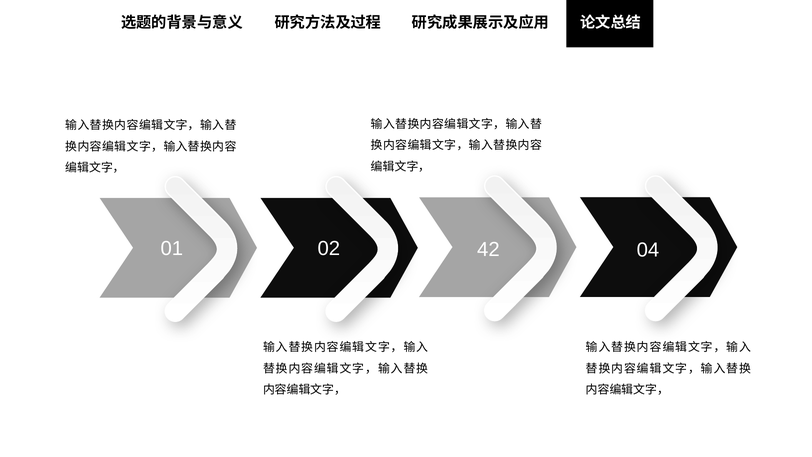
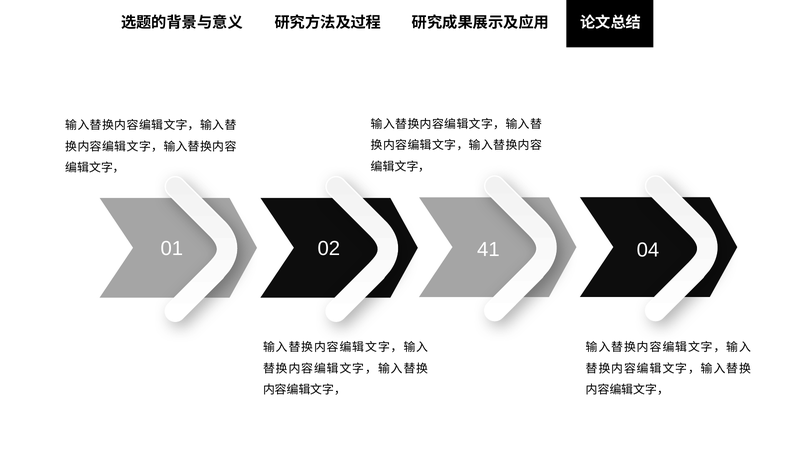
42: 42 -> 41 (488, 249)
